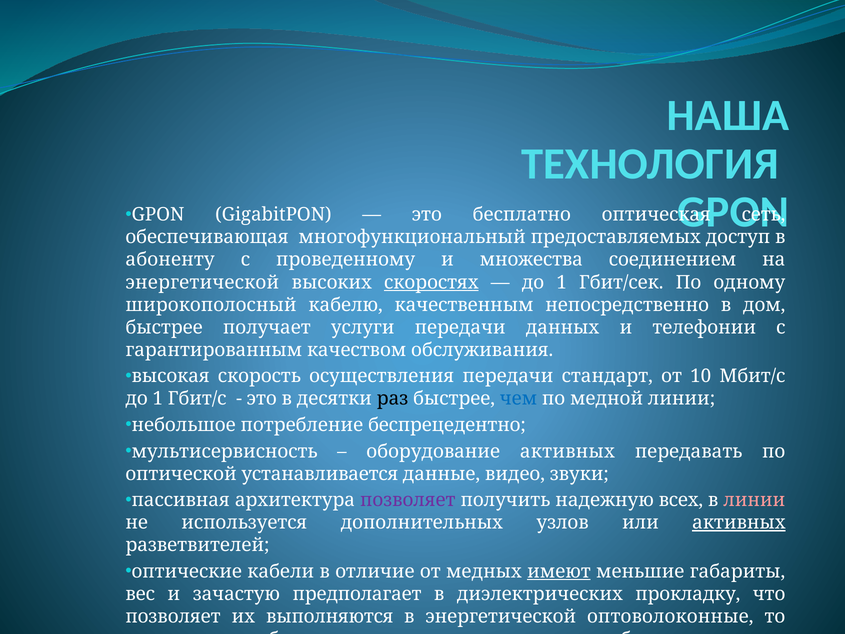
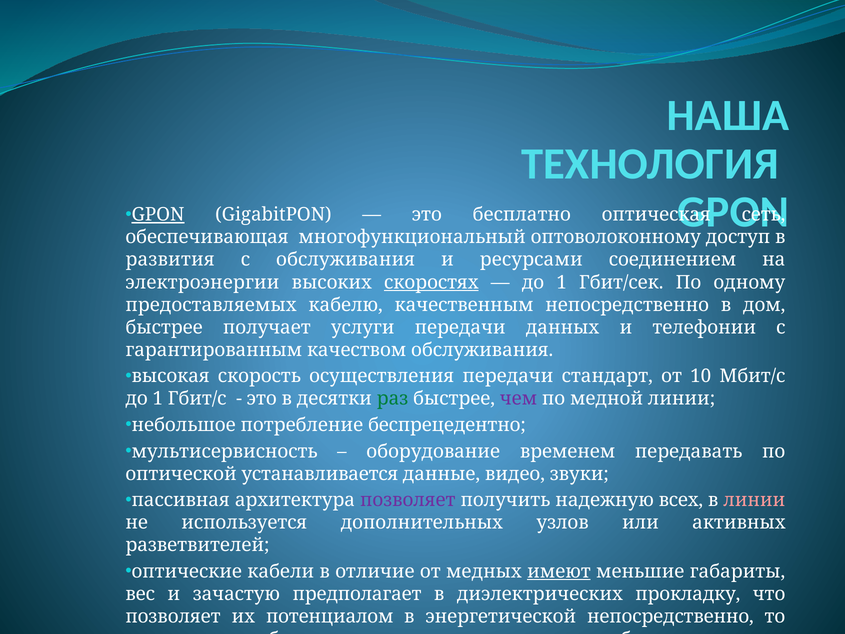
GPON underline: none -> present (158, 215)
предоставляемых: предоставляемых -> оптоволоконному (616, 237)
абоненту: абоненту -> развития (170, 260)
с проведенному: проведенному -> обслуживания (346, 260)
множества: множества -> ресурсами (531, 260)
энергетической: энергетической -> электроэнергии (202, 282)
широкополосный: широкополосный -> предоставляемых (211, 305)
раз colour: black -> green (392, 399)
чем colour: blue -> purple (519, 399)
оборудование активных: активных -> временем (568, 451)
активных underline: present -> none (739, 522)
выполняются: выполняются -> потенциалом (330, 616)
энергетической оптоволоконные: оптоволоконные -> непосредственно (670, 616)
